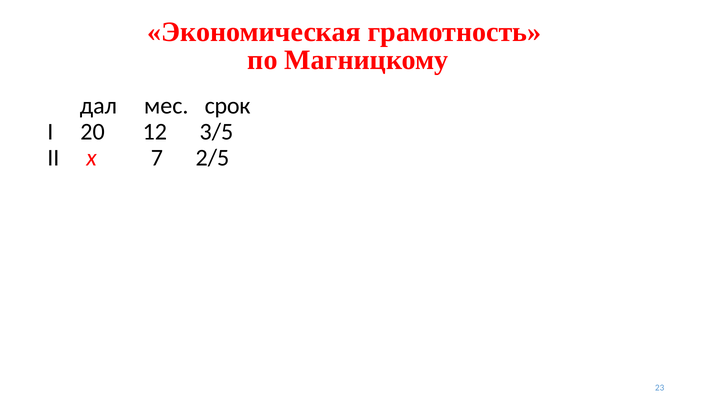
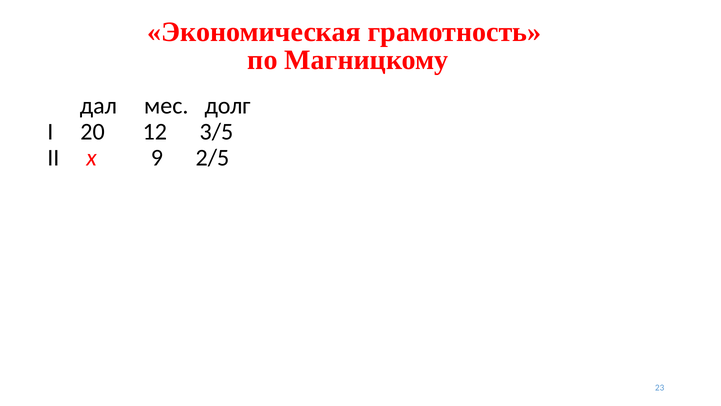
срок: срок -> долг (228, 106)
7: 7 -> 9 (157, 158)
